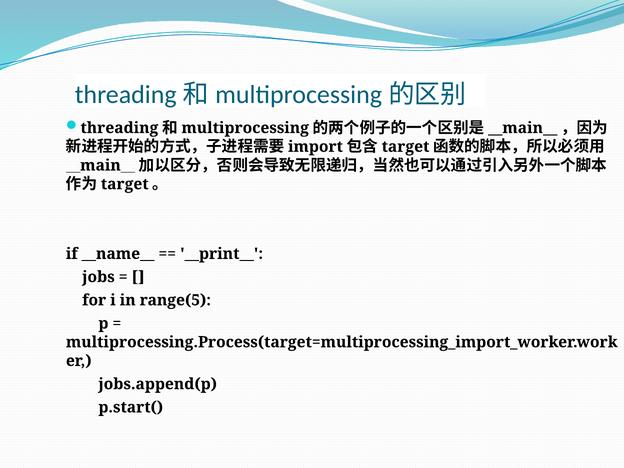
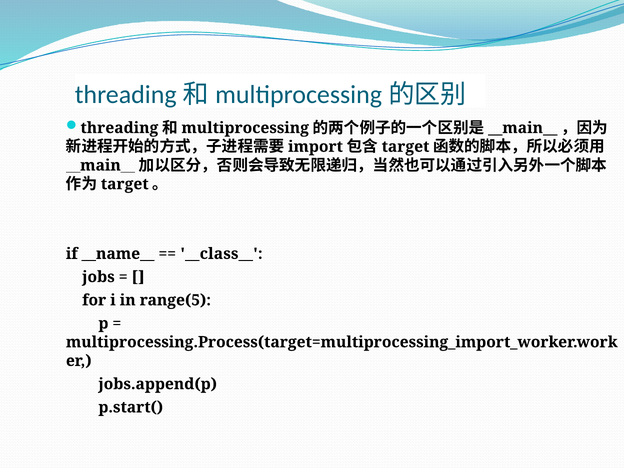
__print__: __print__ -> __class__ (222, 254)
